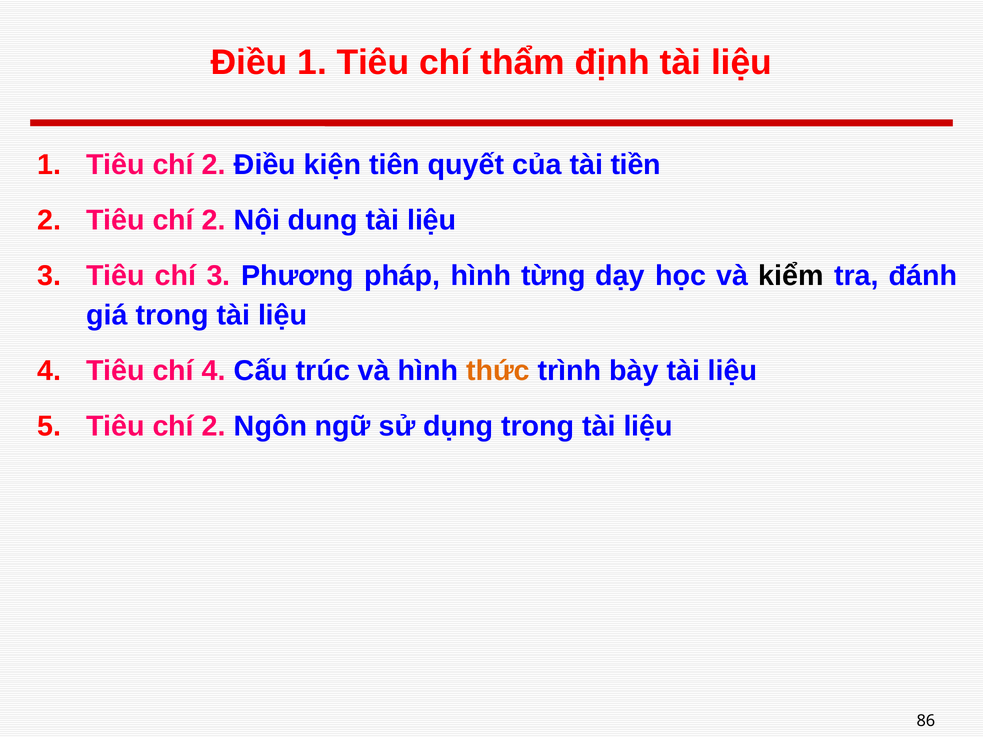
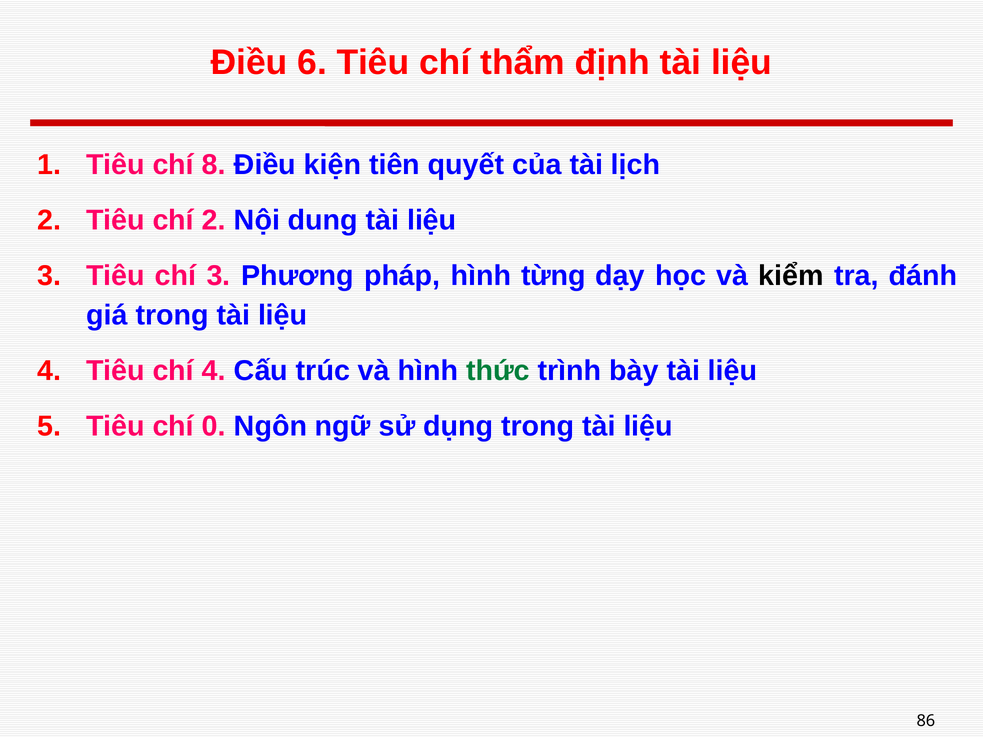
Điều 1: 1 -> 6 (312, 63)
1 Tiêu chí 2: 2 -> 8 (214, 165)
tiền: tiền -> lịch (636, 165)
thức colour: orange -> green (498, 371)
5 Tiêu chí 2: 2 -> 0 (214, 426)
